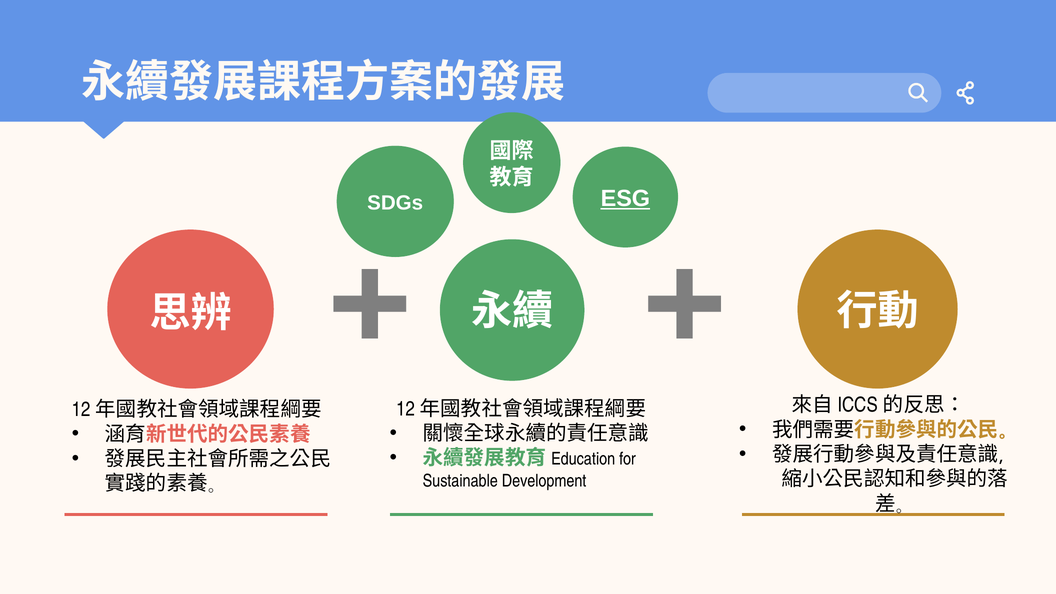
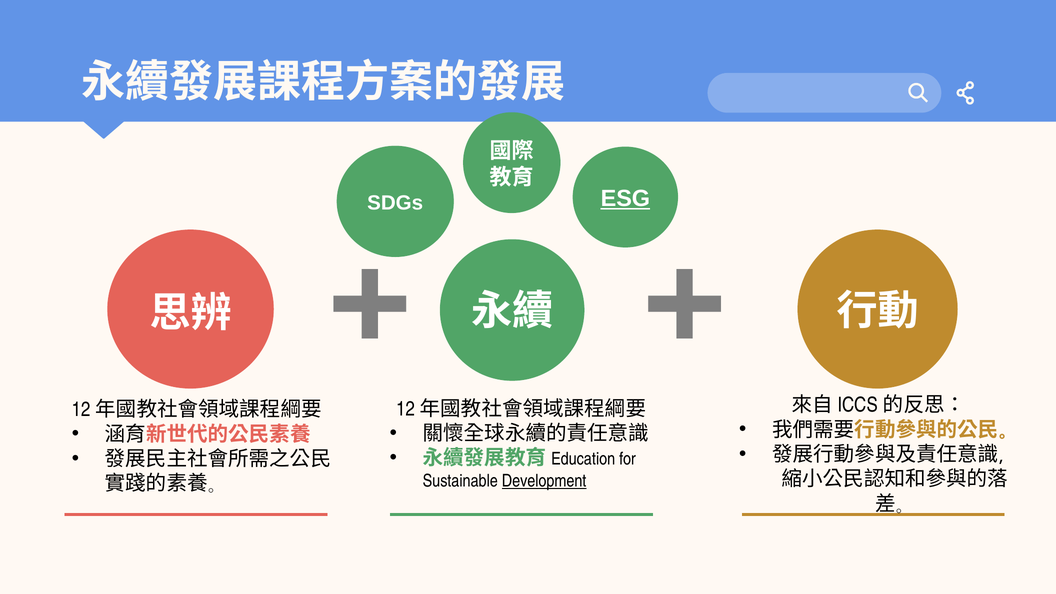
Development underline: none -> present (544, 481)
